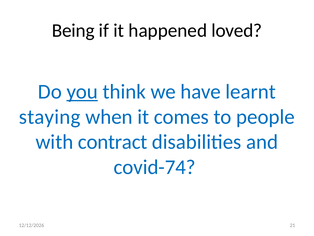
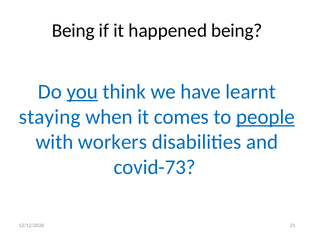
happened loved: loved -> being (237, 30)
people underline: none -> present (265, 117)
contract: contract -> workers (112, 142)
covid-74: covid-74 -> covid-73 (155, 167)
